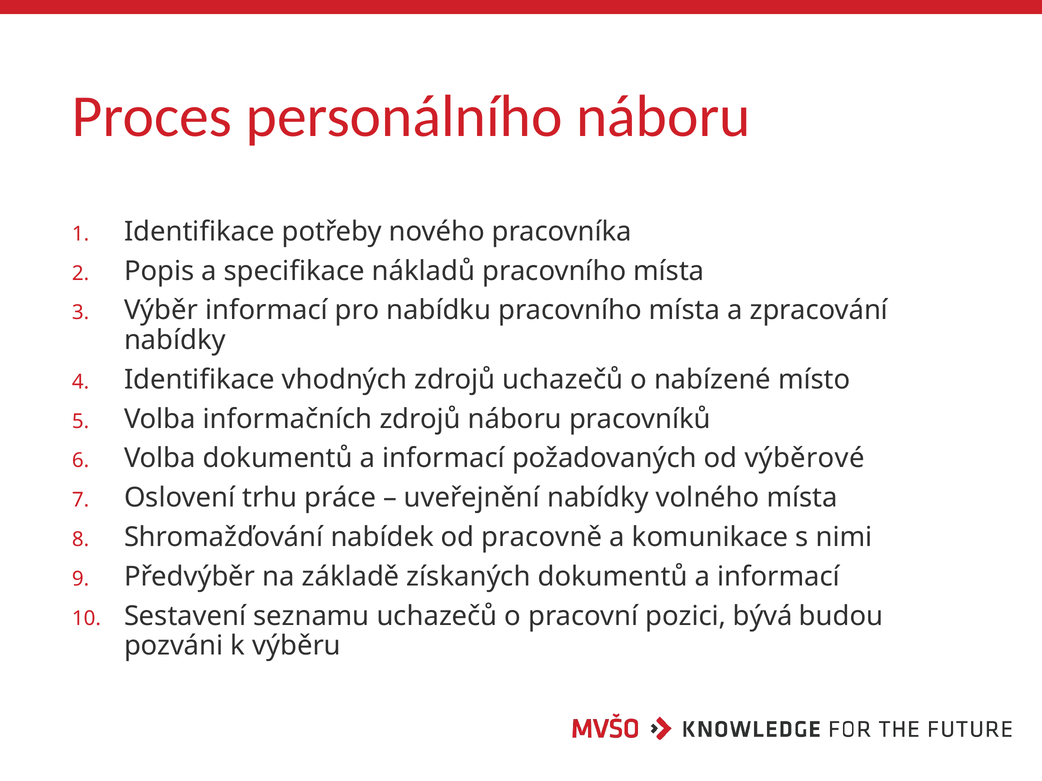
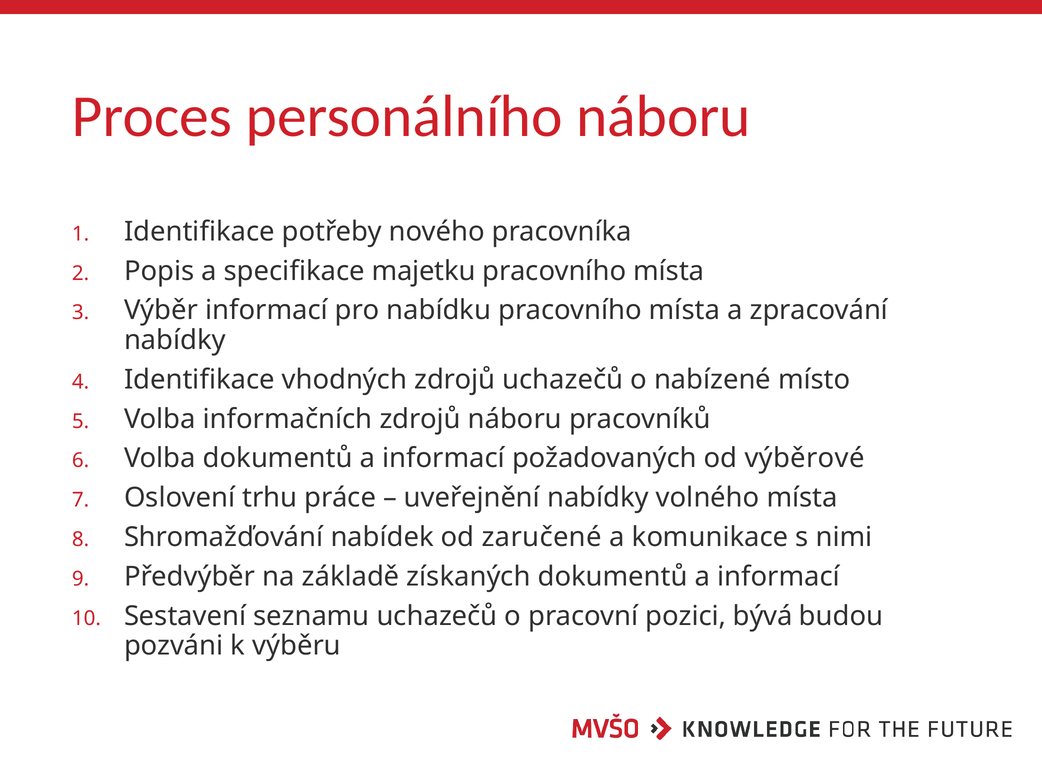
nákladů: nákladů -> majetku (424, 271)
pracovně: pracovně -> zaručené (542, 538)
